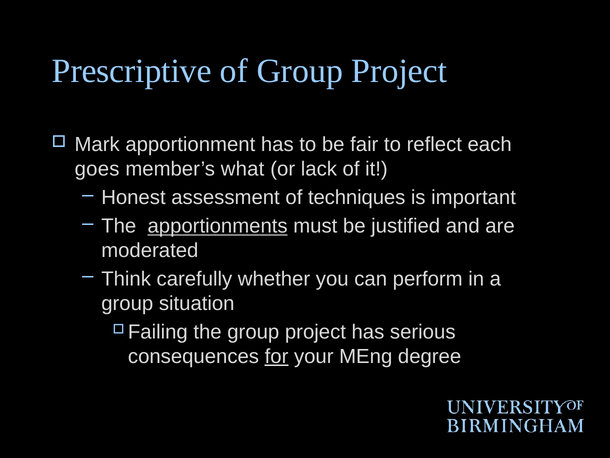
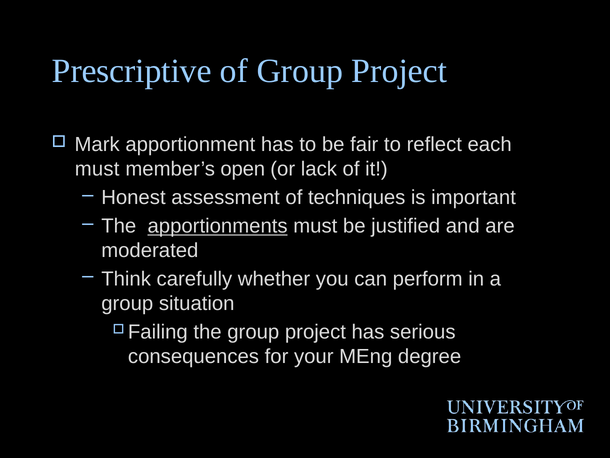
goes: goes -> must (97, 169)
what: what -> open (243, 169)
for underline: present -> none (277, 356)
